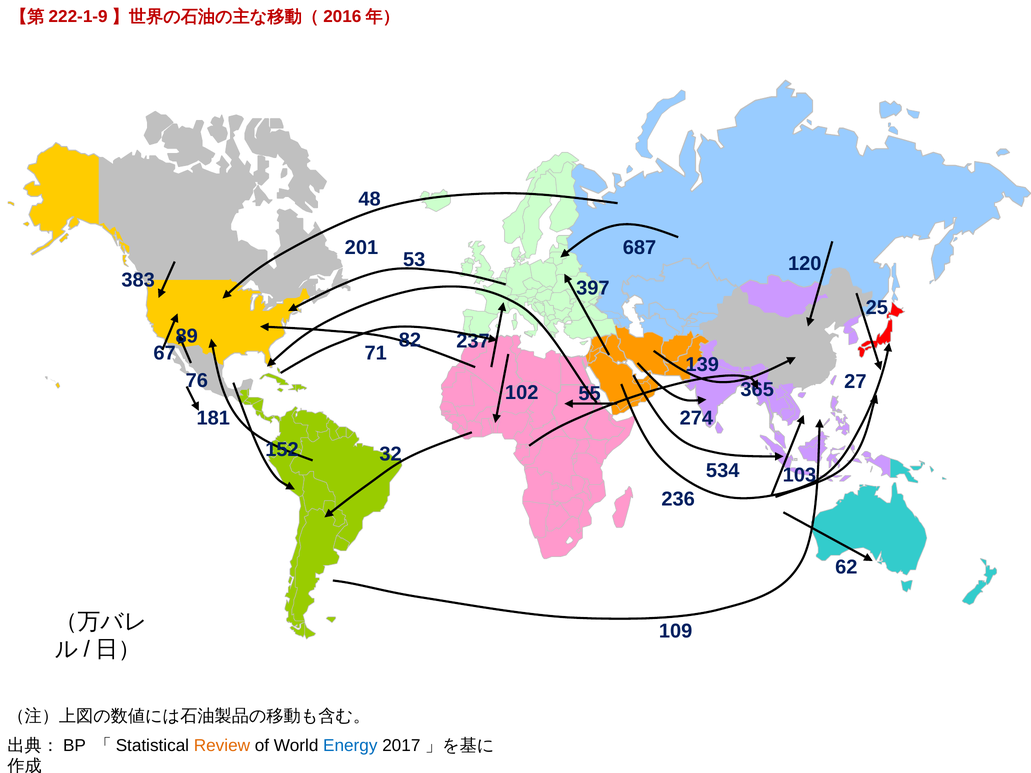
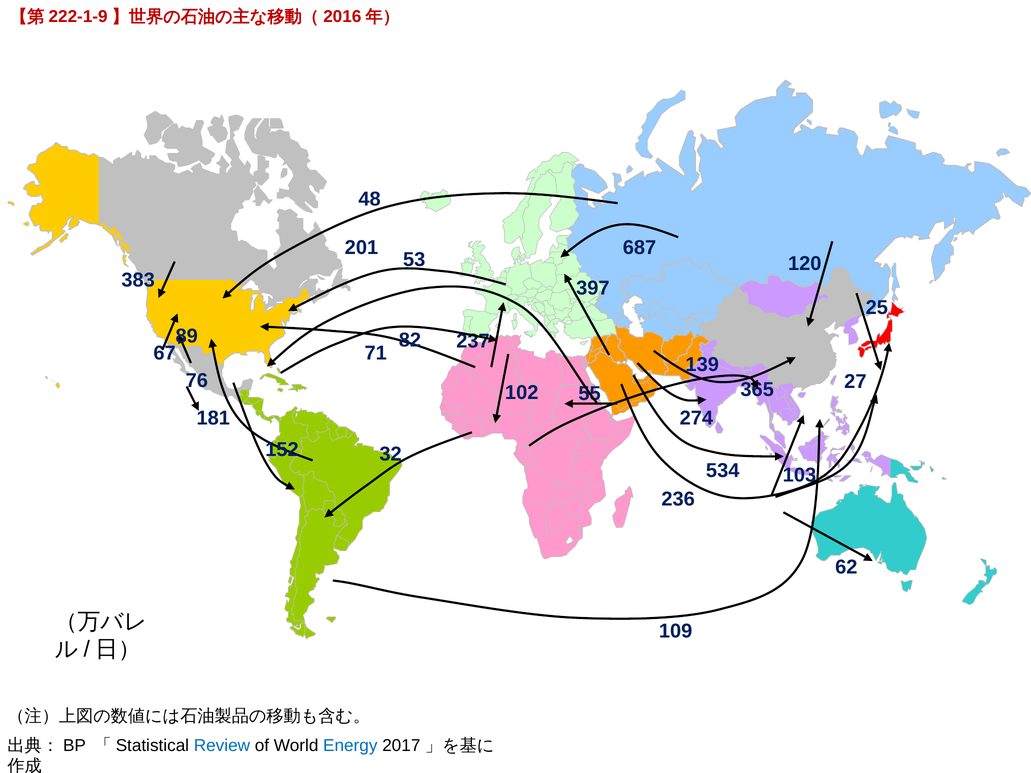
Review colour: orange -> blue (222, 746)
